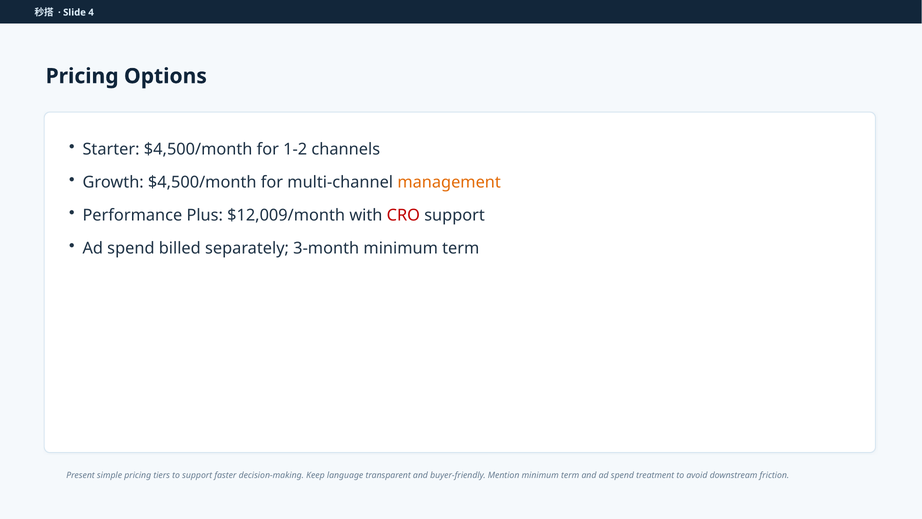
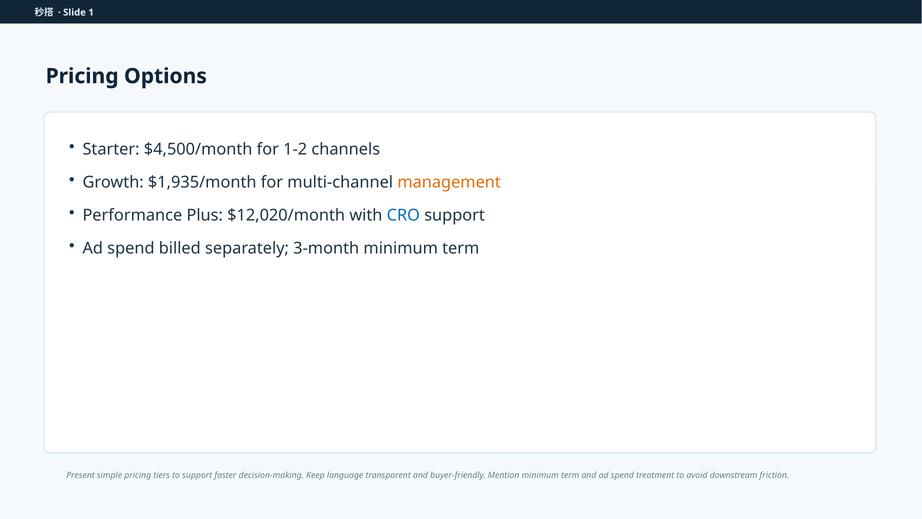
4: 4 -> 1 (91, 12)
Growth $4,500/month: $4,500/month -> $1,935/month (202, 182)
$12,009/month: $12,009/month -> $12,020/month (286, 215)
CRO colour: red -> blue (403, 215)
